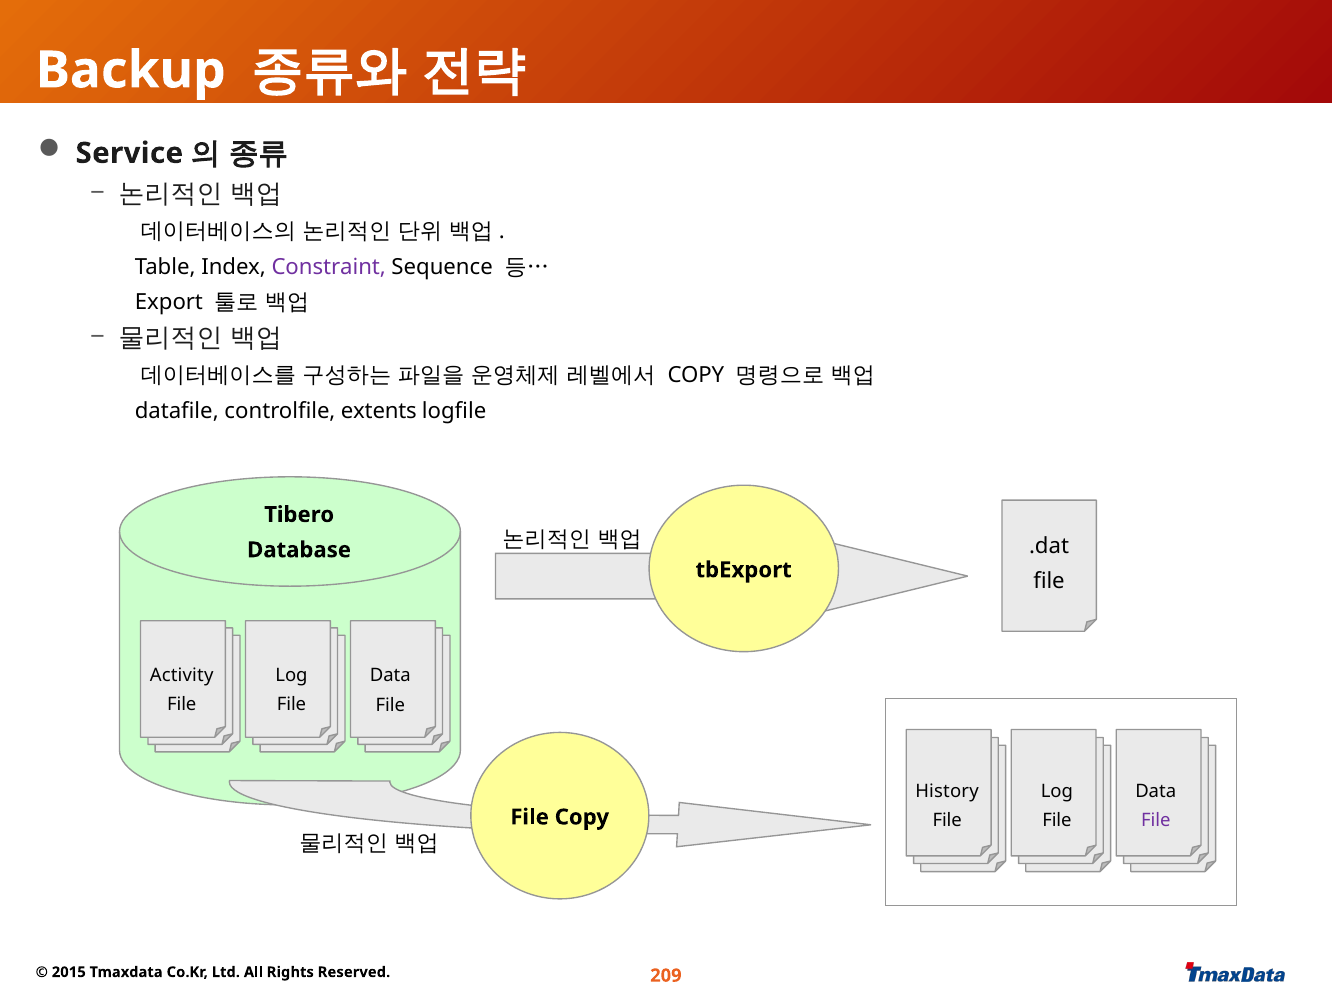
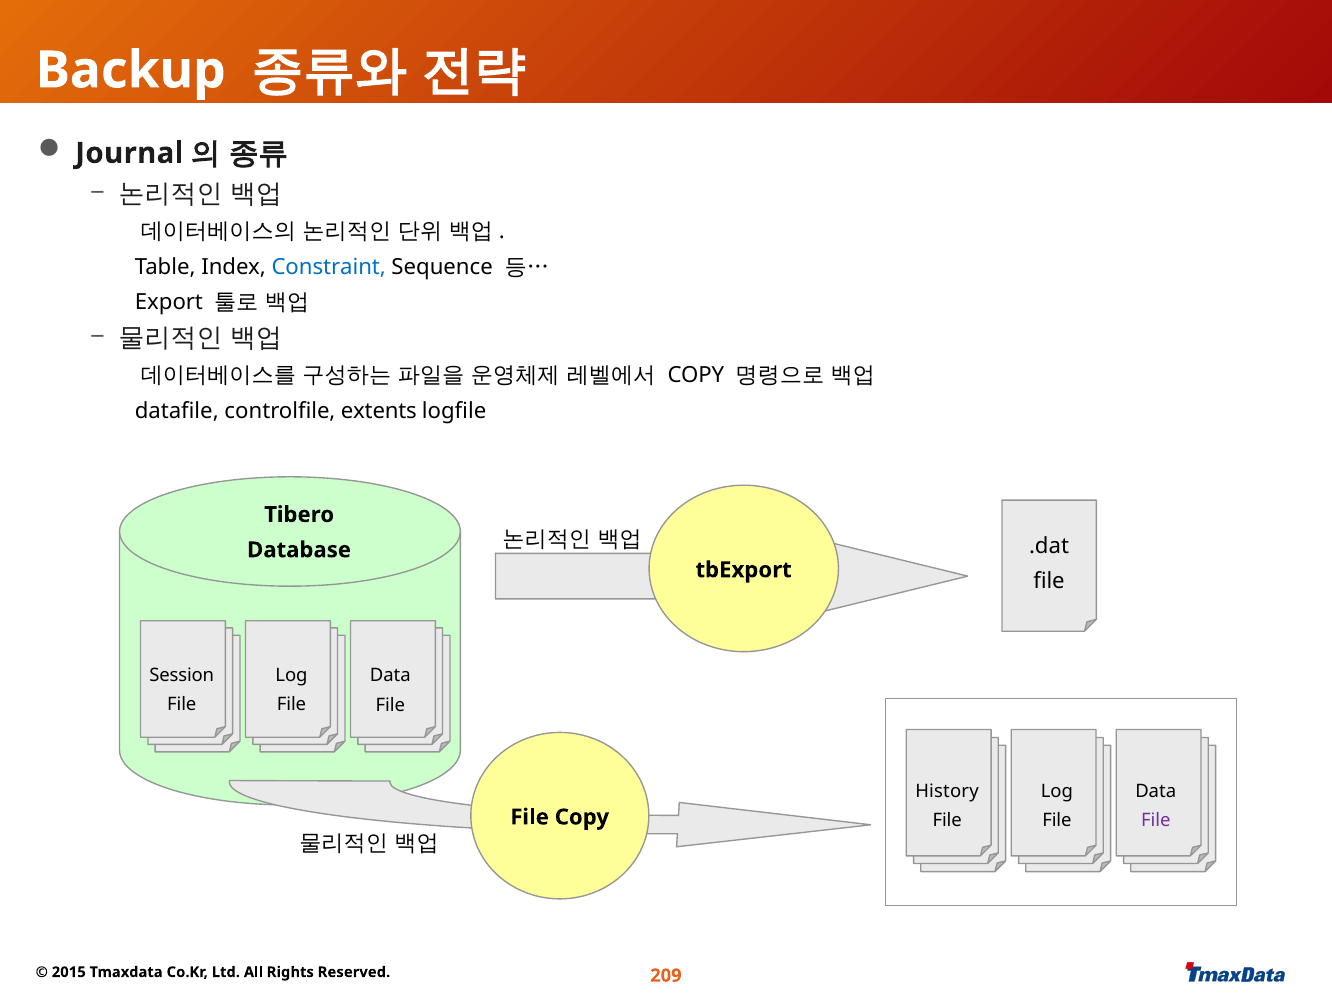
Service: Service -> Journal (129, 153)
Constraint colour: purple -> blue (329, 267)
Activity: Activity -> Session (182, 675)
